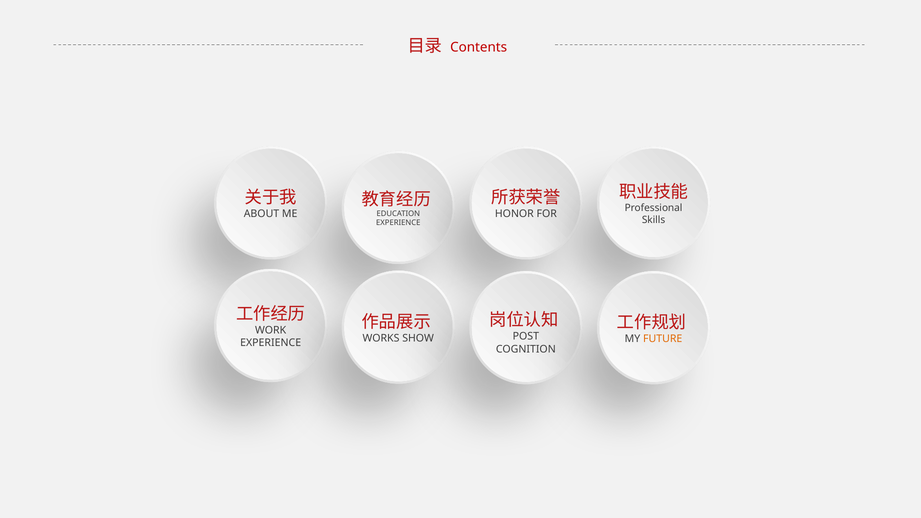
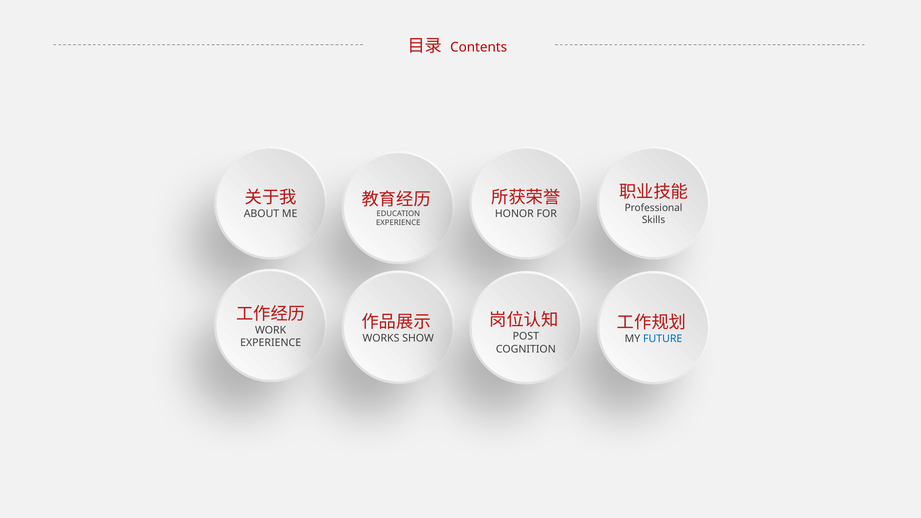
FUTURE colour: orange -> blue (663, 339)
